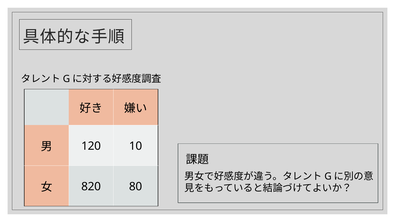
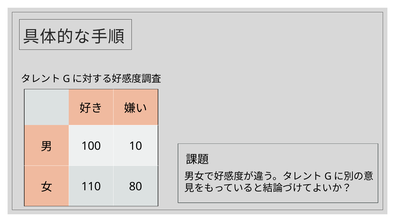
120: 120 -> 100 (91, 146)
820: 820 -> 110 (91, 187)
